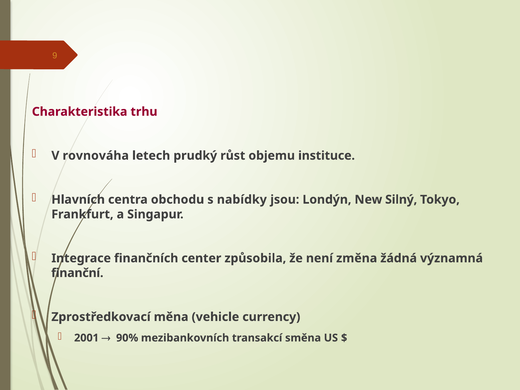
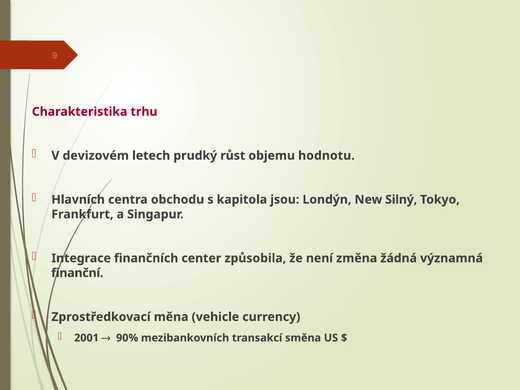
rovnováha: rovnováha -> devizovém (96, 156)
instituce: instituce -> hodnotu (326, 156)
nabídky: nabídky -> kapitola (242, 200)
